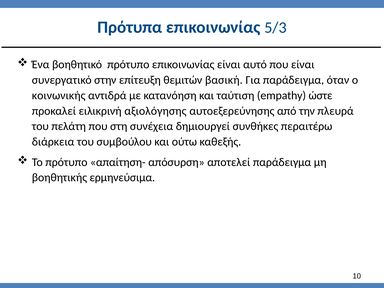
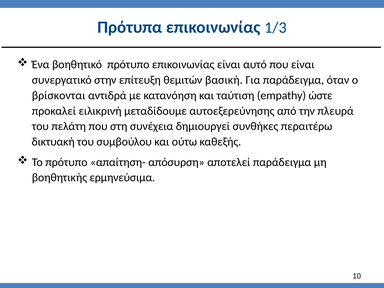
5/3: 5/3 -> 1/3 (276, 28)
κοινωνικής: κοινωνικής -> βρίσκονται (59, 95)
αξιολόγησης: αξιολόγησης -> μεταδίδουμε (155, 111)
διάρκεια: διάρκεια -> δικτυακή (53, 142)
